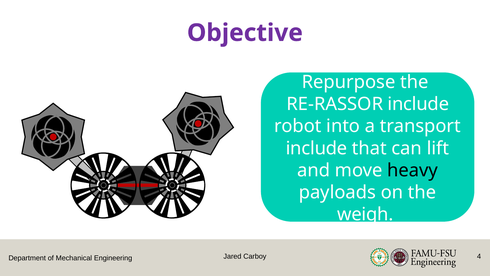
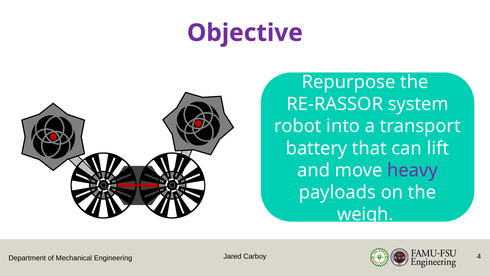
RE-RASSOR include: include -> system (418, 104)
include: include -> battery (317, 148)
heavy colour: black -> purple (413, 170)
